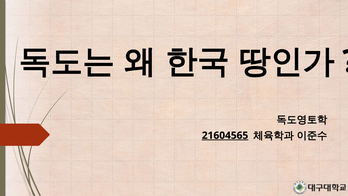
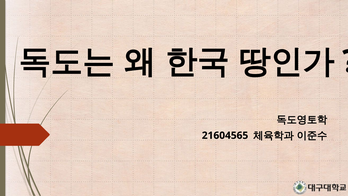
21604565 underline: present -> none (225, 135)
